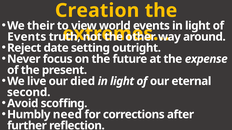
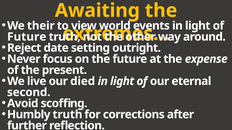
Creation: Creation -> Awaiting (97, 11)
Events: Events -> Future (27, 37)
Humbly need: need -> truth (67, 115)
